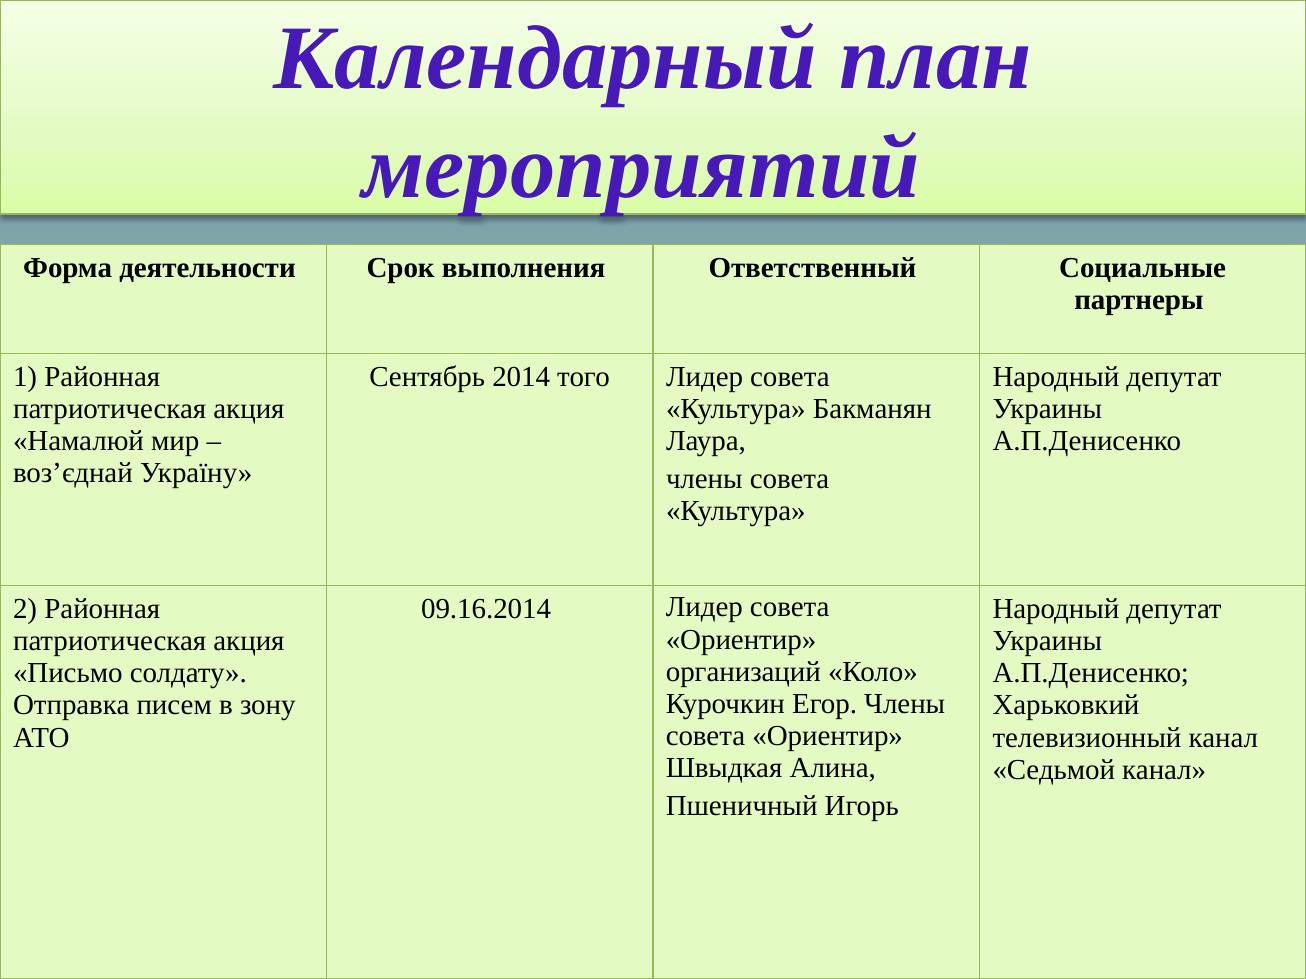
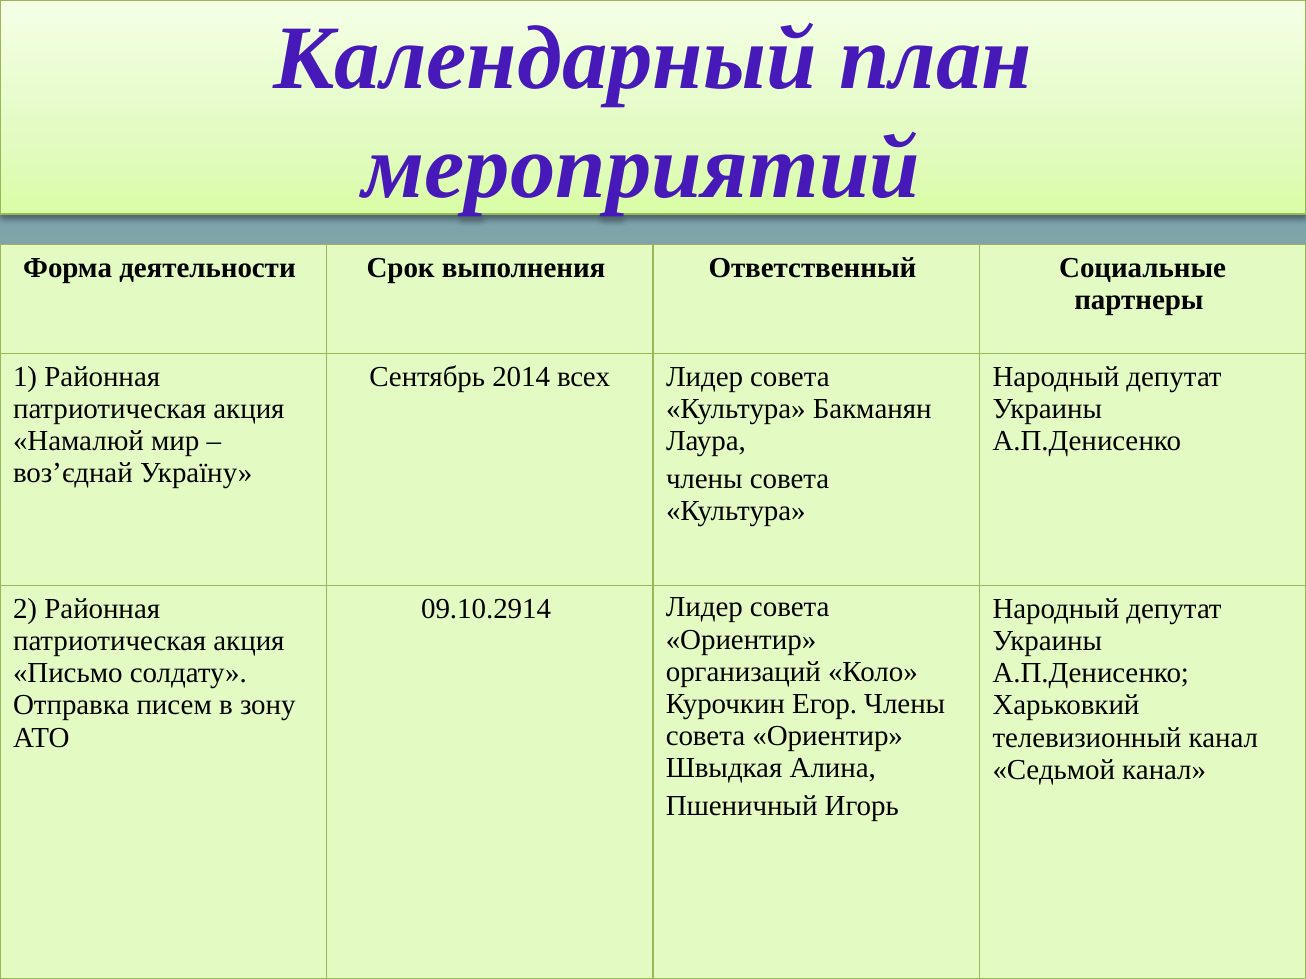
того: того -> всех (584, 377)
09.16.2014: 09.16.2014 -> 09.10.2914 (486, 609)
